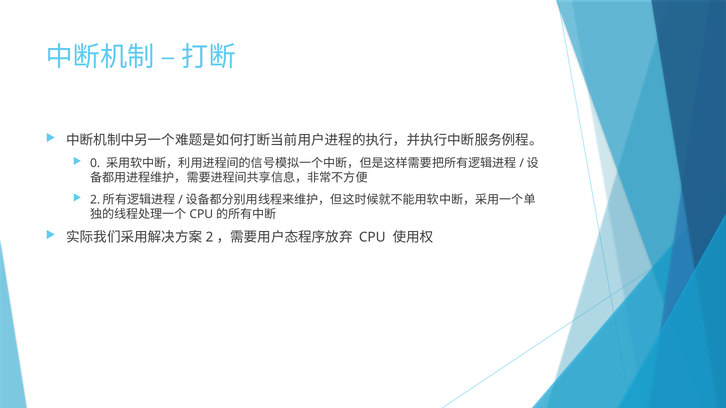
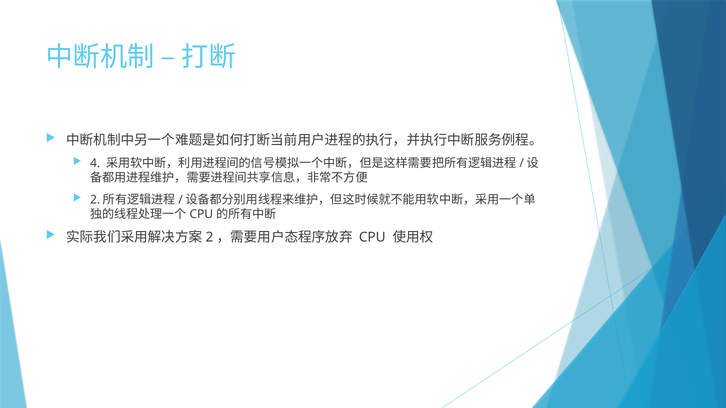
0: 0 -> 4 (95, 163)
